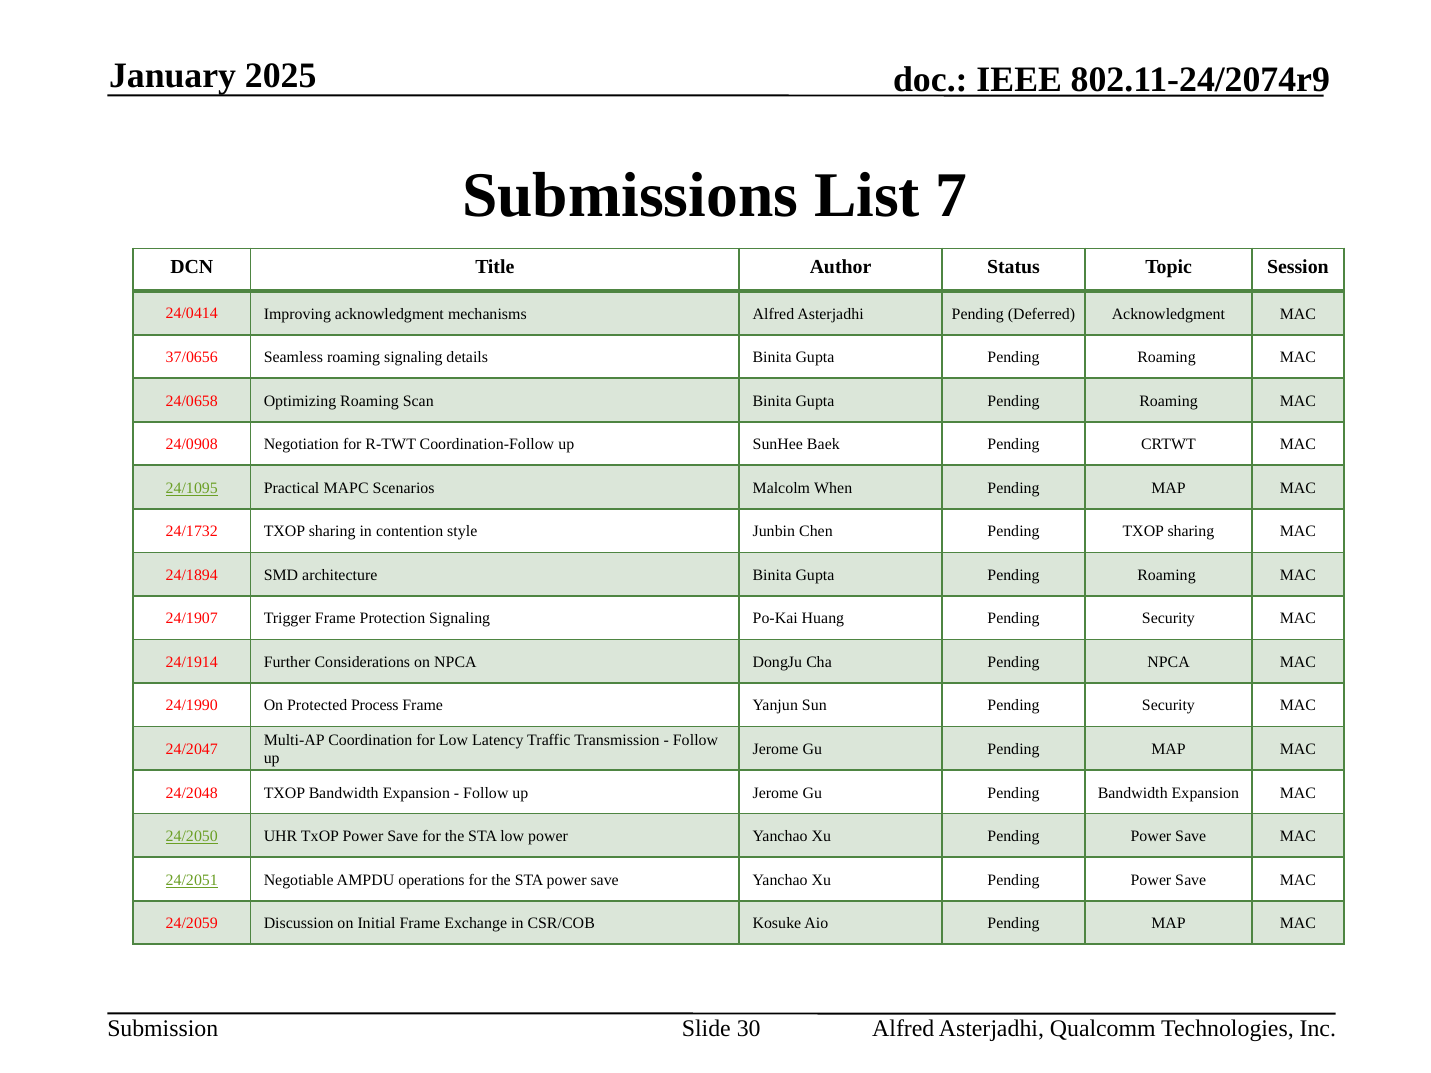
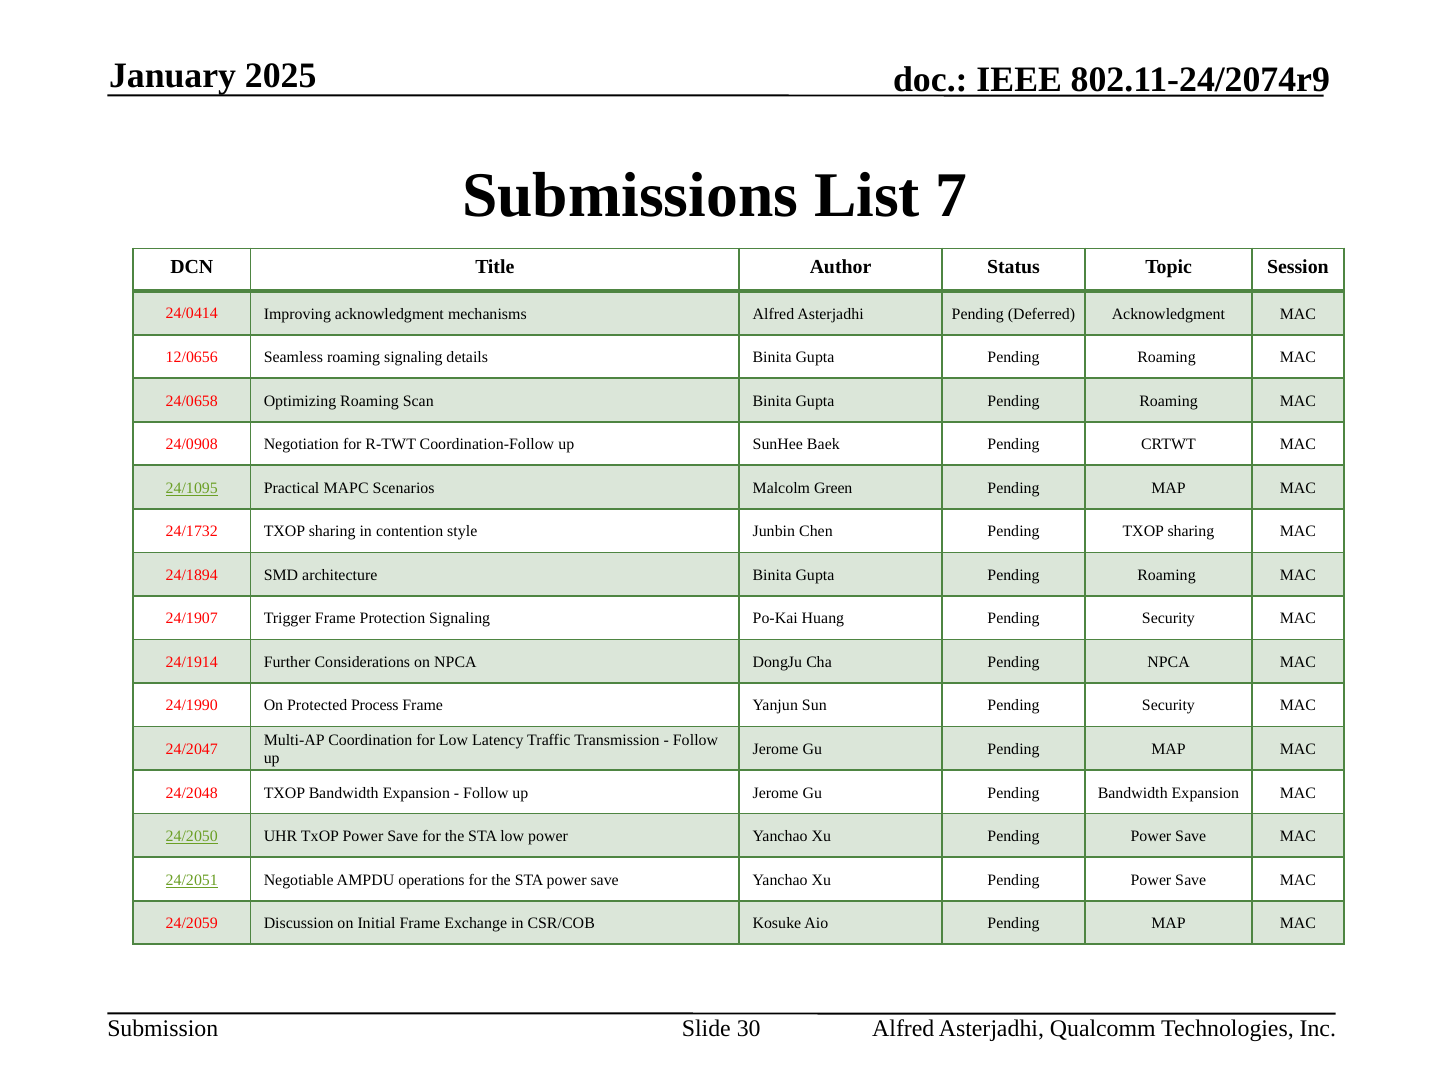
37/0656: 37/0656 -> 12/0656 (192, 358)
When: When -> Green (833, 488)
